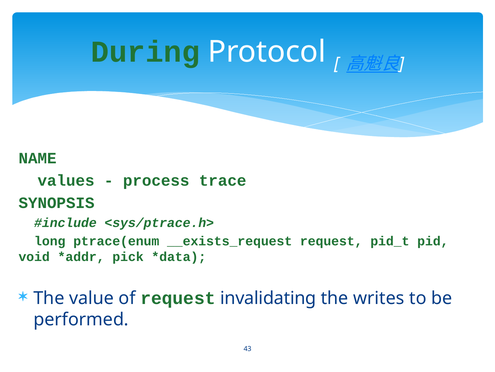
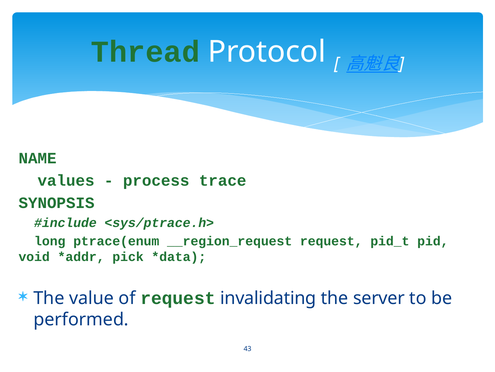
During: During -> Thread (145, 52)
__exists_request: __exists_request -> __region_request (230, 241)
writes: writes -> server (379, 298)
